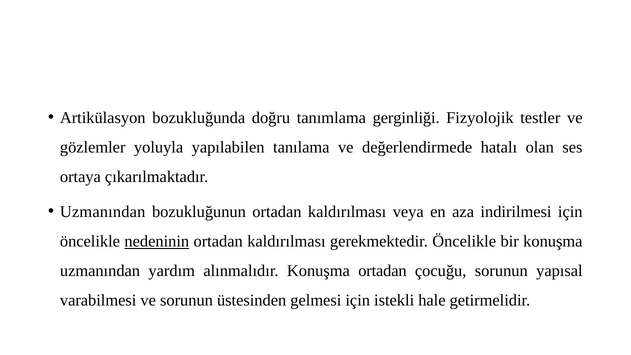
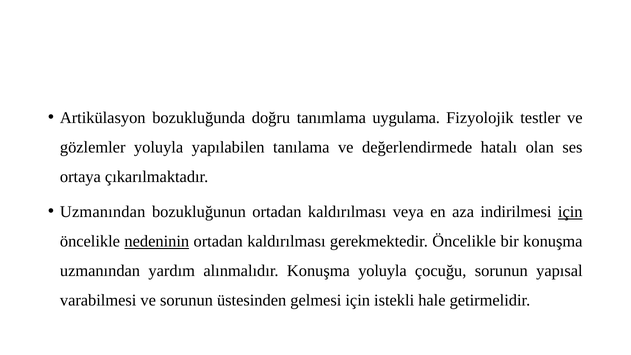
gerginliği: gerginliği -> uygulama (406, 118)
için underline: none -> present (570, 212)
Konuşma ortadan: ortadan -> yoluyla (382, 271)
